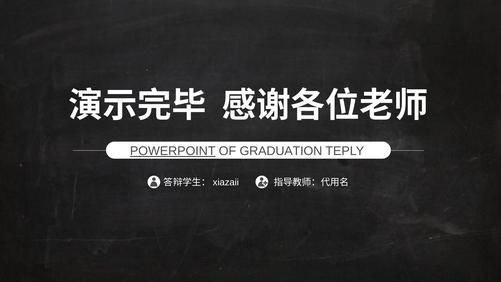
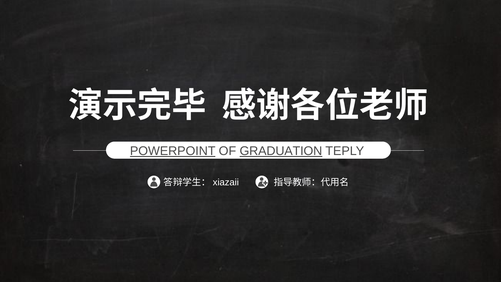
GRADUATION underline: none -> present (281, 151)
